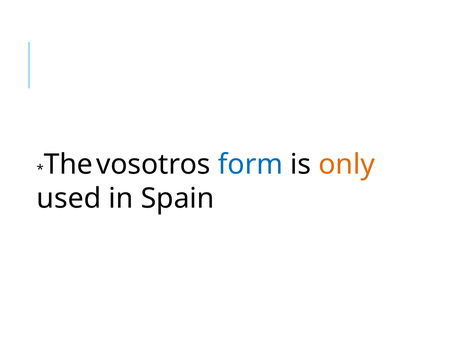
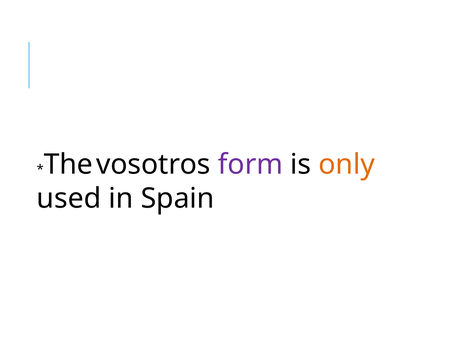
form colour: blue -> purple (250, 164)
